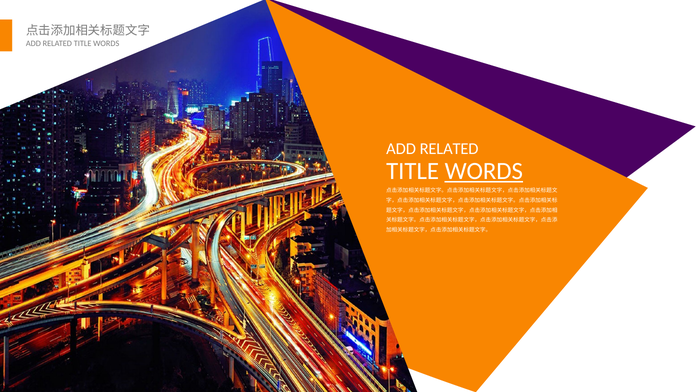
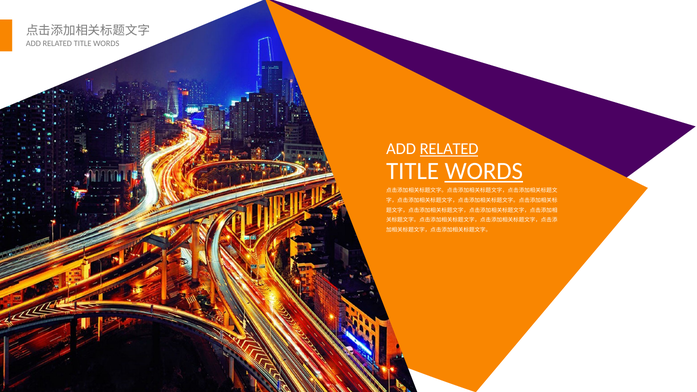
RELATED underline: none -> present (449, 149)
